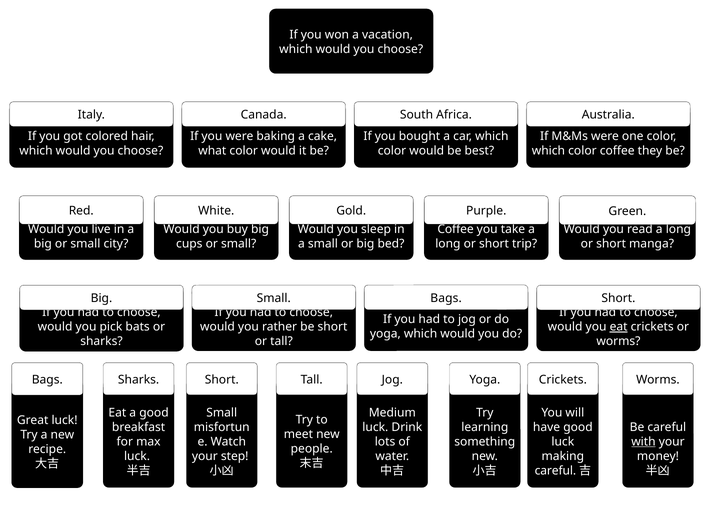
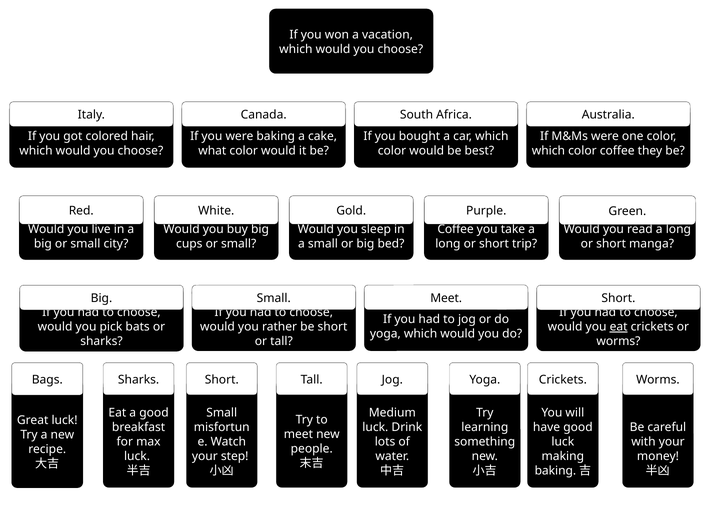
Bags: Bags -> Meet (446, 298)
with underline: present -> none (643, 441)
careful: careful -> baking (555, 470)
